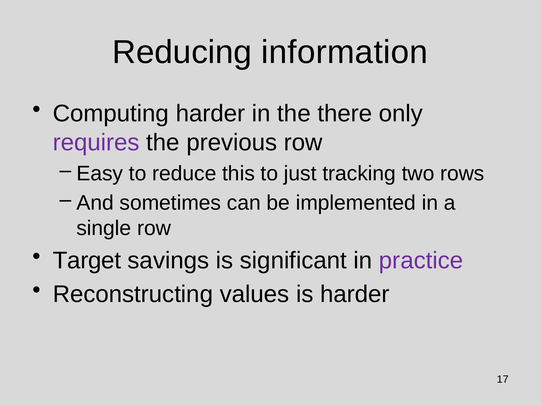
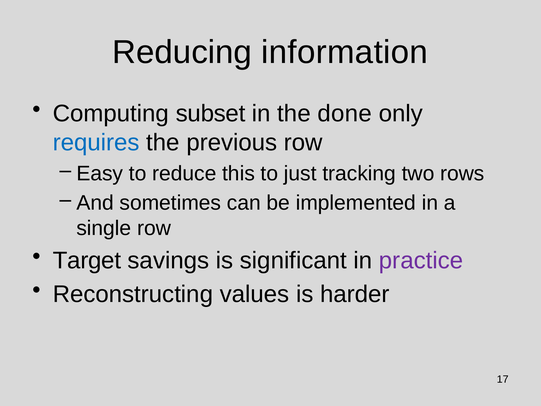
Computing harder: harder -> subset (211, 113)
there: there -> done (345, 113)
requires colour: purple -> blue (96, 142)
